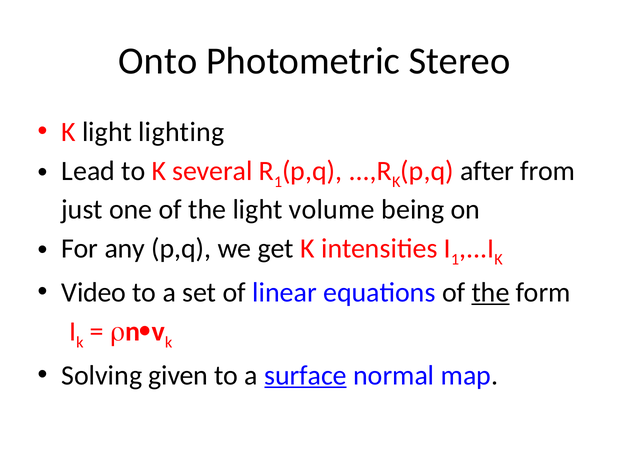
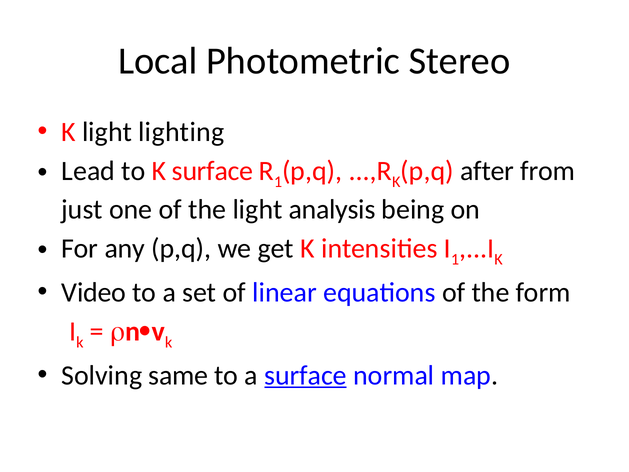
Onto: Onto -> Local (158, 61)
K several: several -> surface (213, 171)
volume: volume -> analysis (332, 209)
the underline: present -> none (491, 292)
given: given -> same (178, 375)
